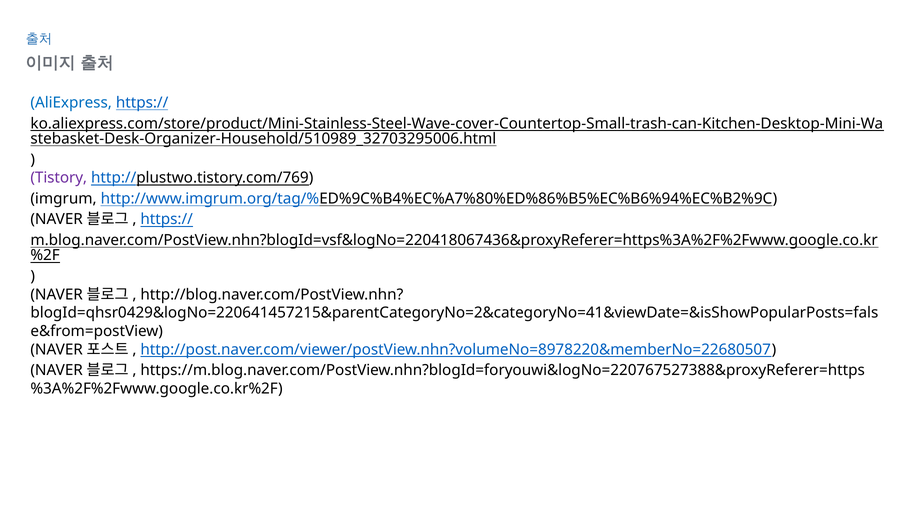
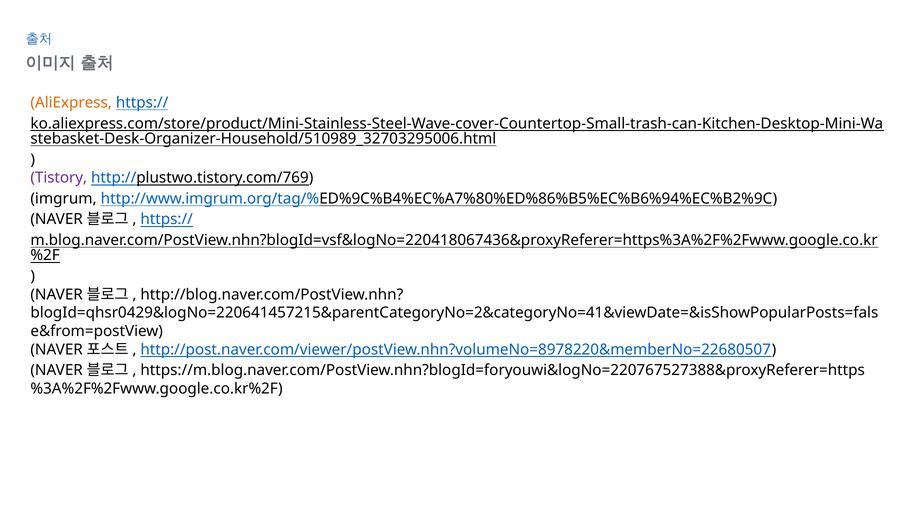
AliExpress colour: blue -> orange (71, 103)
